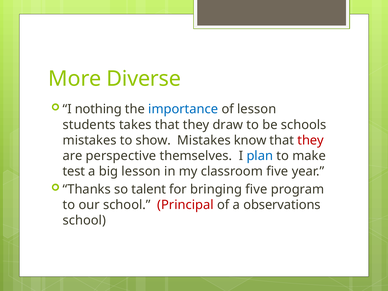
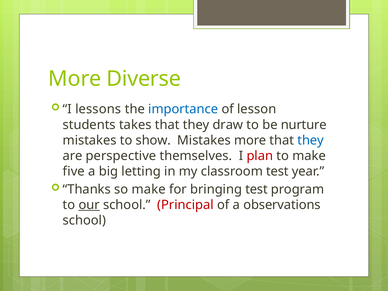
nothing: nothing -> lessons (98, 109)
schools: schools -> nurture (304, 125)
Mistakes know: know -> more (250, 140)
they colour: red -> blue (311, 140)
plan colour: blue -> red (260, 156)
test: test -> five (74, 171)
big lesson: lesson -> letting (141, 171)
classroom five: five -> test (277, 171)
so talent: talent -> make (149, 189)
bringing five: five -> test (256, 189)
our underline: none -> present (89, 205)
